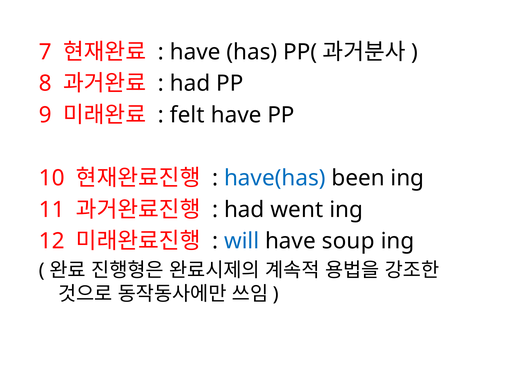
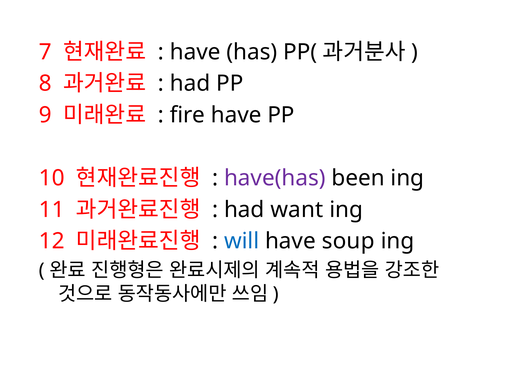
felt: felt -> fire (187, 115)
have(has colour: blue -> purple (275, 178)
went: went -> want (297, 210)
